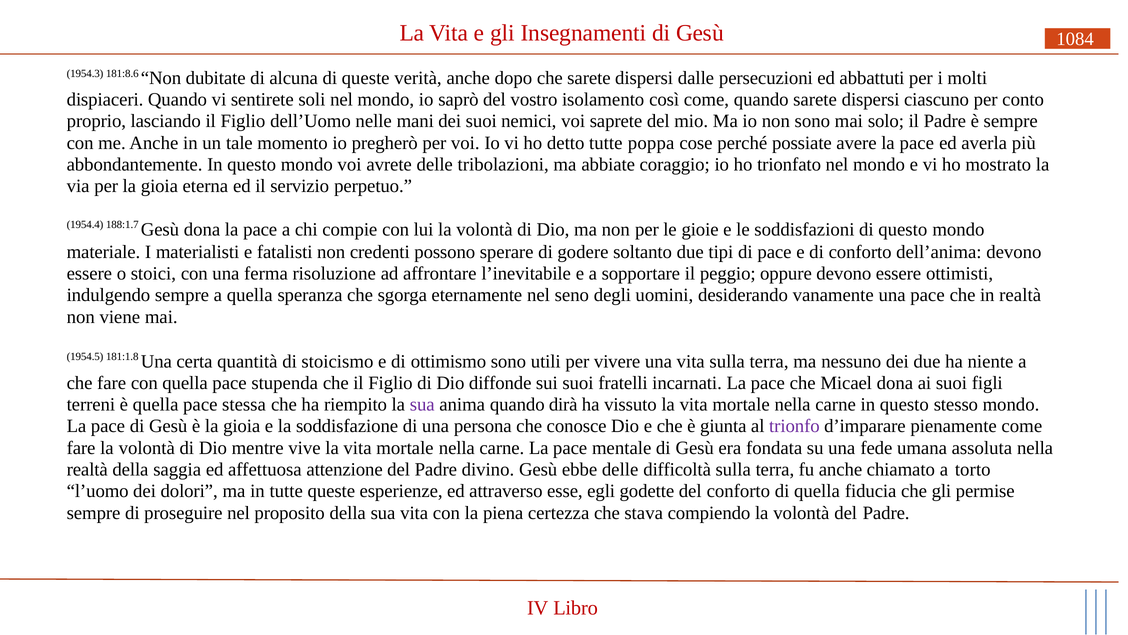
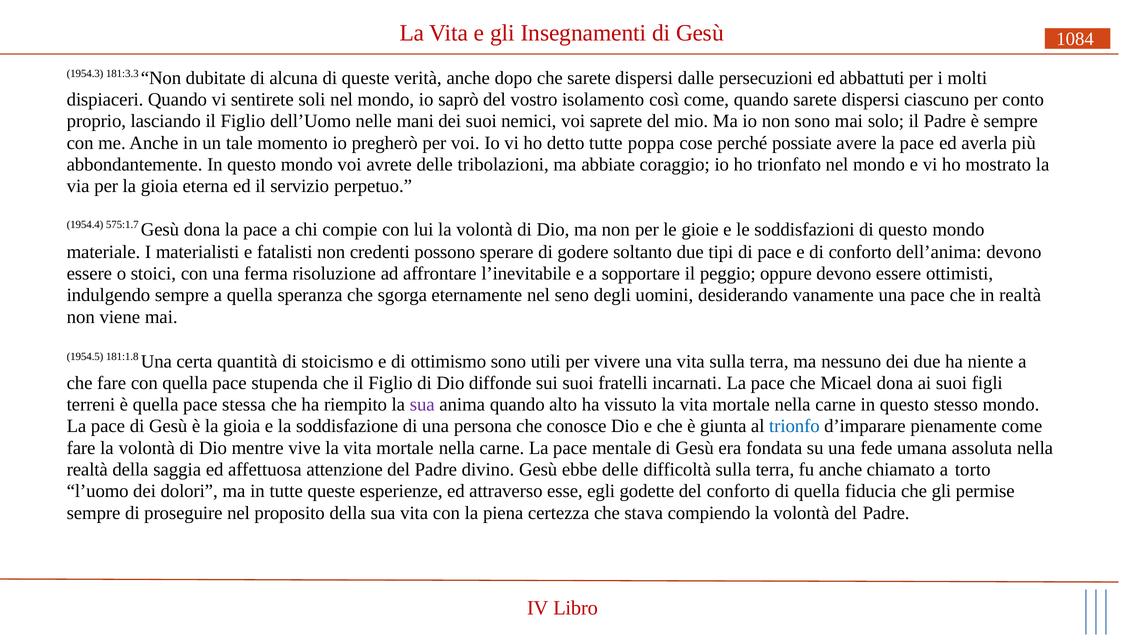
181:8.6: 181:8.6 -> 181:3.3 (122, 73)
188:1.7: 188:1.7 -> 575:1.7 (122, 225)
dirà: dirà -> alto (563, 405)
trionfo colour: purple -> blue (794, 426)
